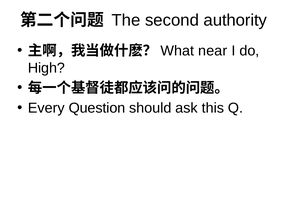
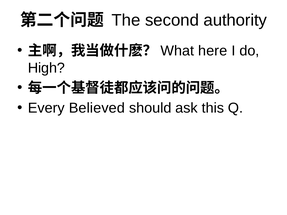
near: near -> here (213, 51)
Question: Question -> Believed (97, 108)
